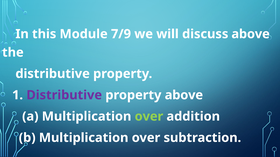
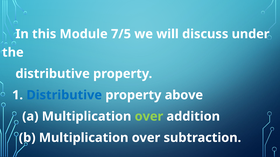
7/9: 7/9 -> 7/5 (121, 34)
discuss above: above -> under (251, 34)
Distributive colour: purple -> blue (64, 95)
